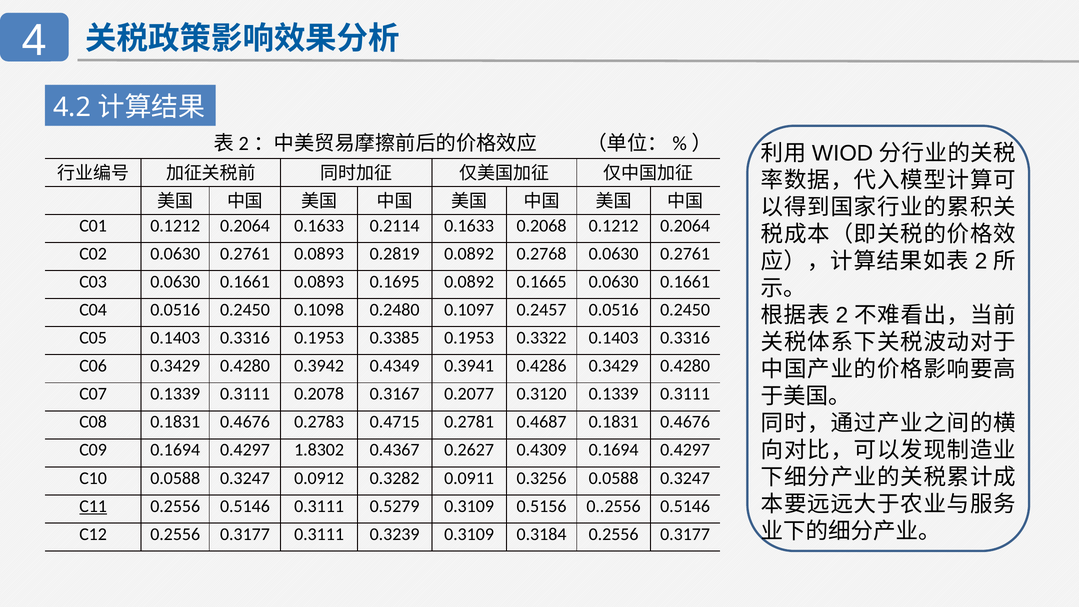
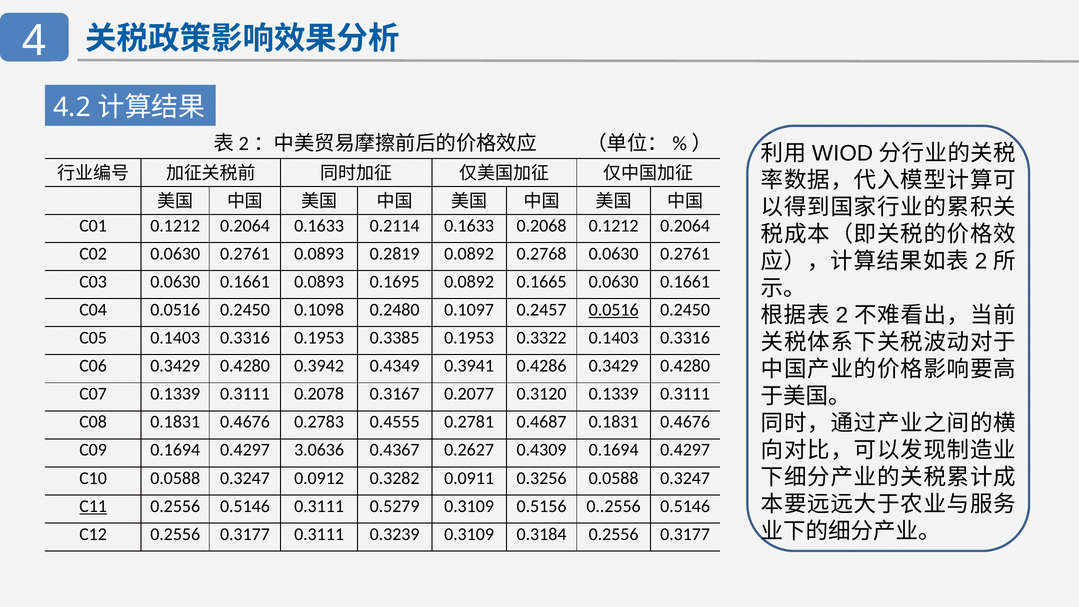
0.0516 underline: none -> present (614, 310)
0.4715: 0.4715 -> 0.4555 (395, 422)
1.8302: 1.8302 -> 3.0636 (319, 450)
